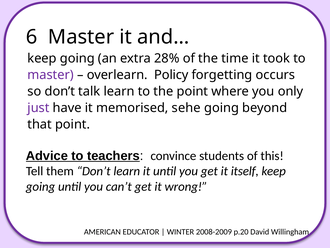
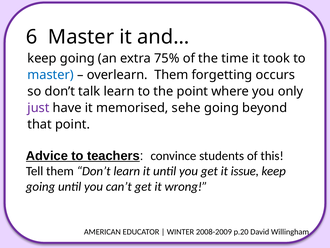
28%: 28% -> 75% (167, 58)
master colour: purple -> blue (51, 75)
overlearn Policy: Policy -> Them (171, 75)
itself: itself -> issue (245, 171)
